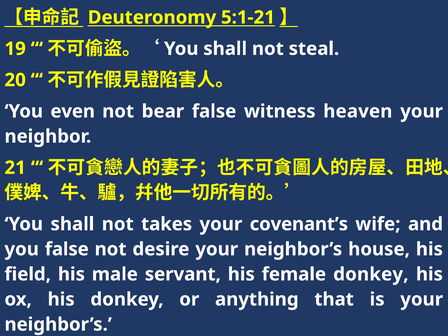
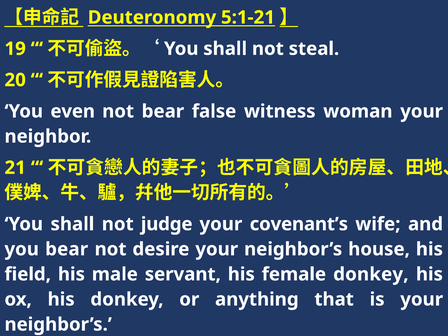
heaven: heaven -> woman (358, 111)
takes: takes -> judge (167, 224)
you false: false -> bear (67, 249)
